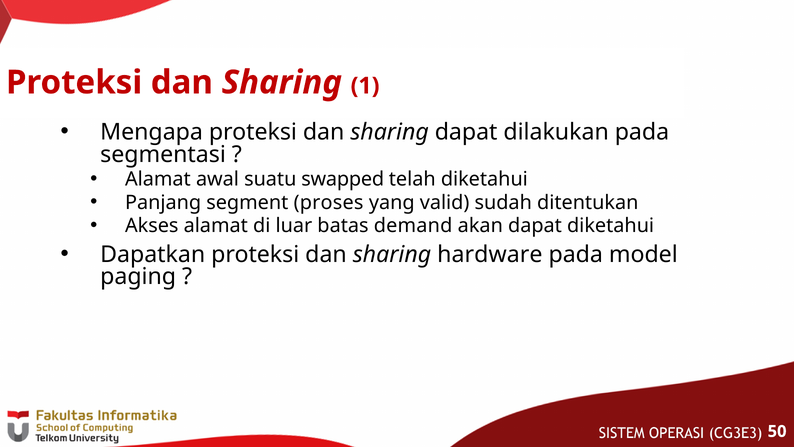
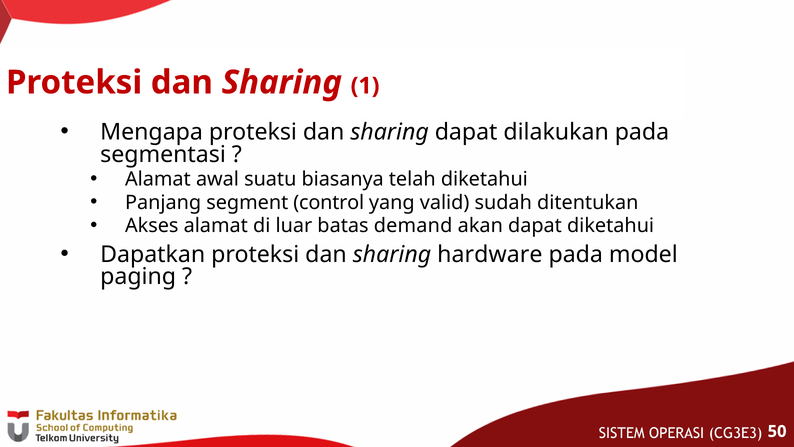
swapped: swapped -> biasanya (343, 179)
proses: proses -> control (329, 202)
